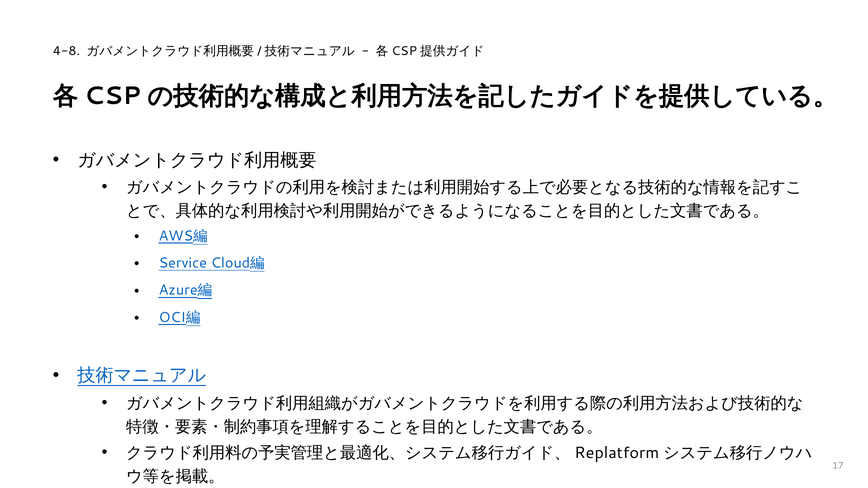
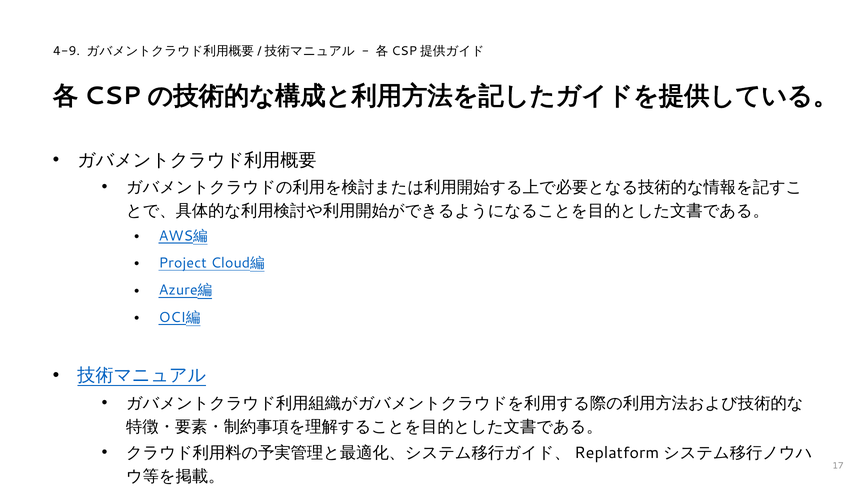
4-8: 4-8 -> 4-9 (66, 51)
Service: Service -> Project (183, 263)
